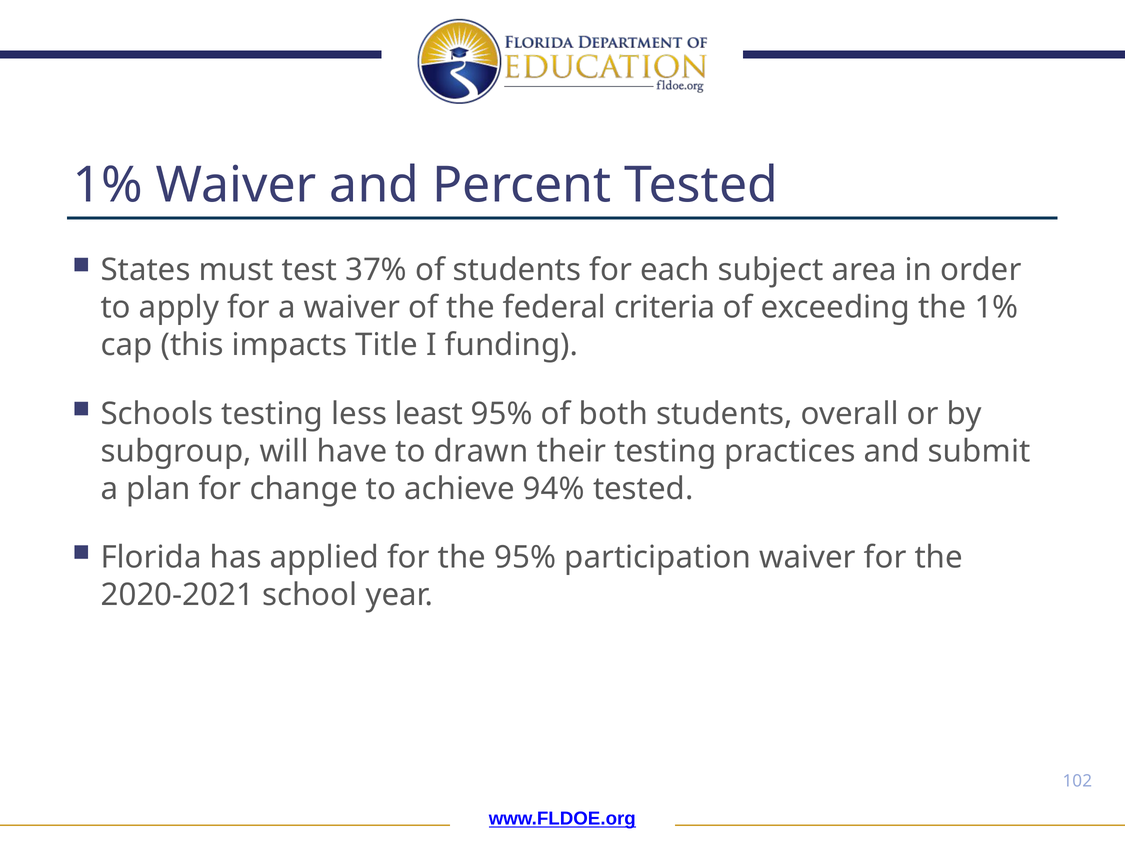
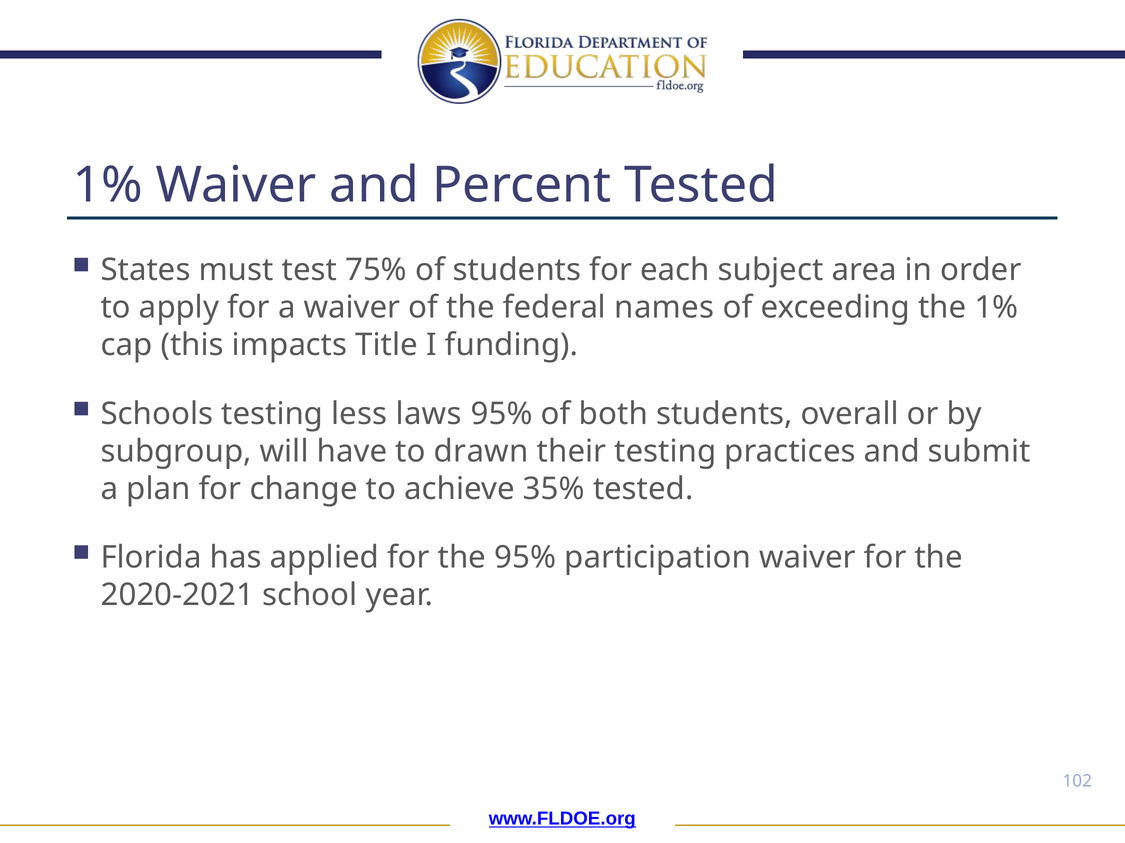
37%: 37% -> 75% (376, 270)
criteria: criteria -> names (664, 308)
least: least -> laws (429, 414)
94%: 94% -> 35% (554, 489)
